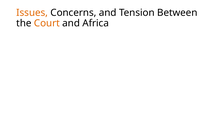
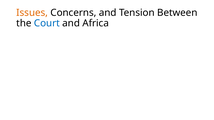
Court colour: orange -> blue (47, 23)
